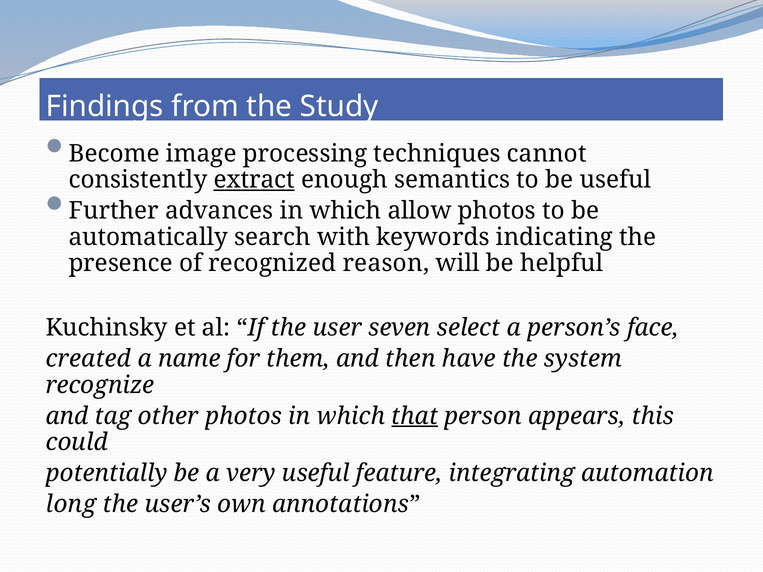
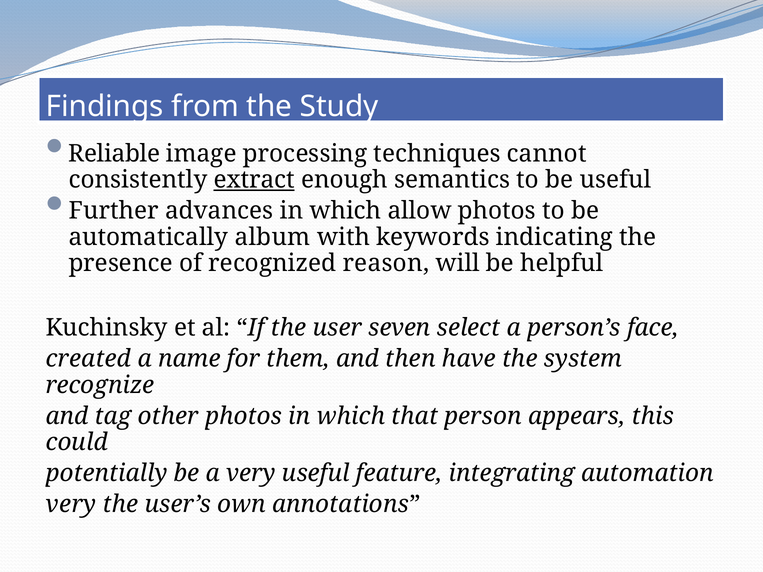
Become: Become -> Reliable (114, 154)
search: search -> album (272, 237)
that underline: present -> none (415, 416)
long: long -> very (71, 504)
